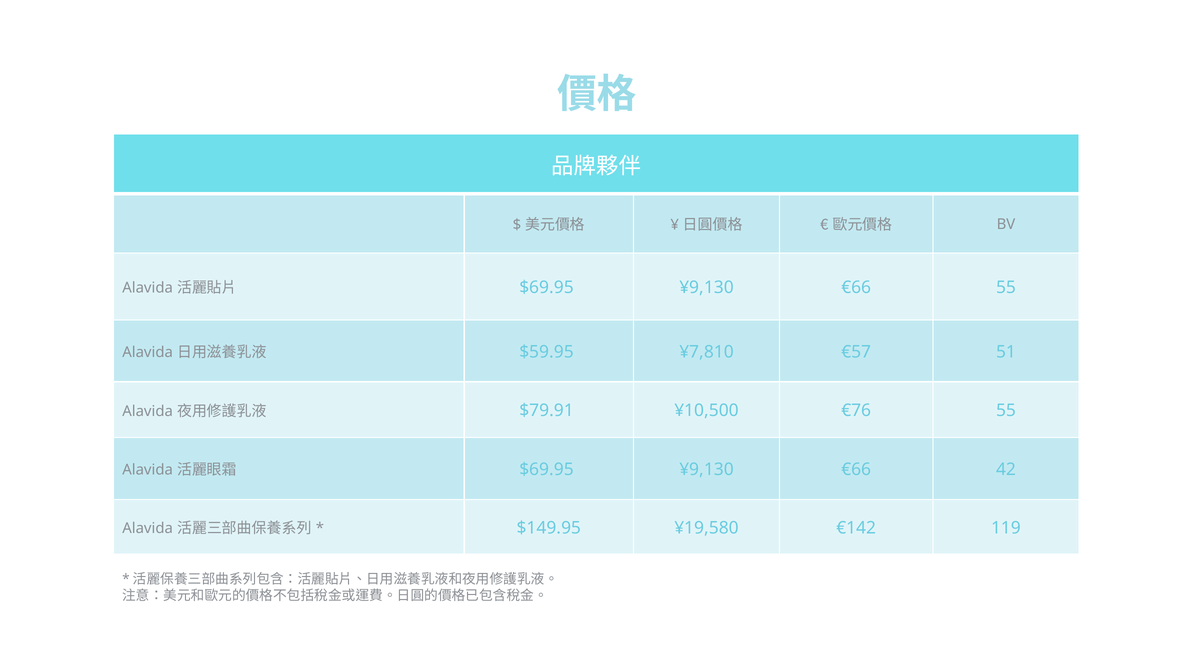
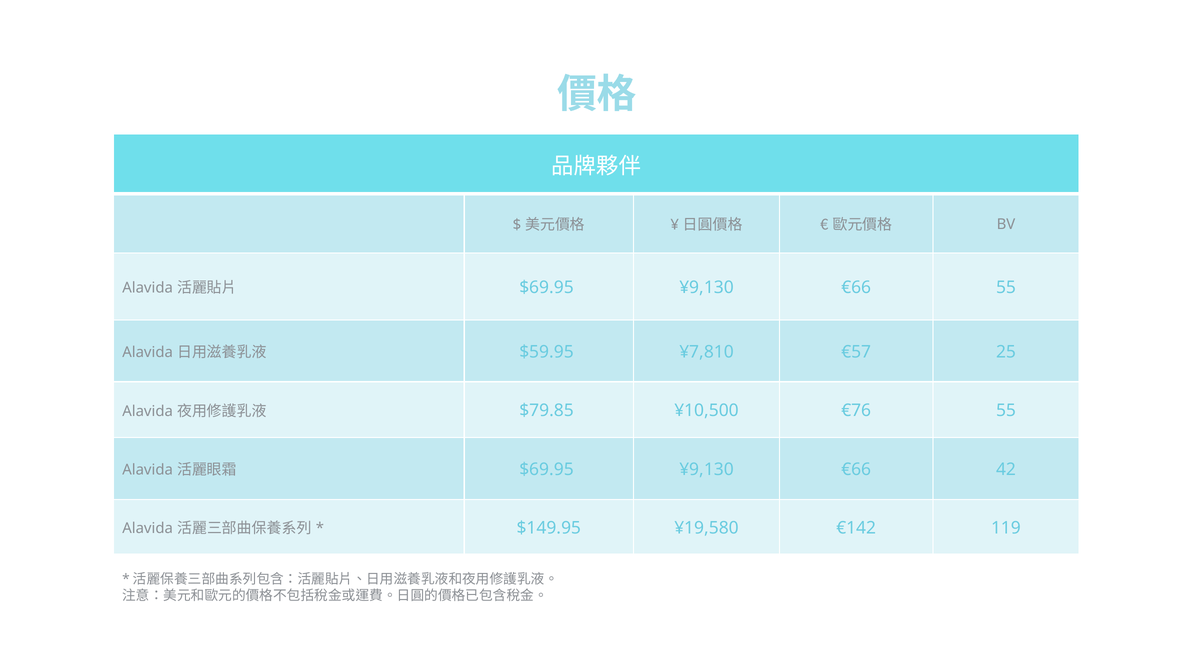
51: 51 -> 25 (1006, 352)
$79.91: $79.91 -> $79.85 (547, 410)
